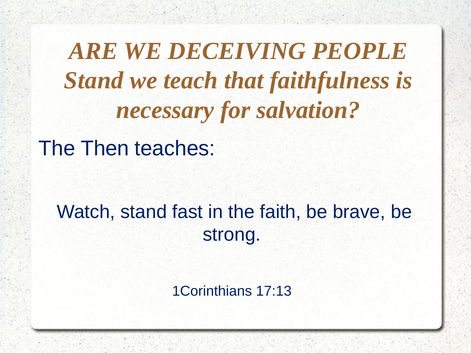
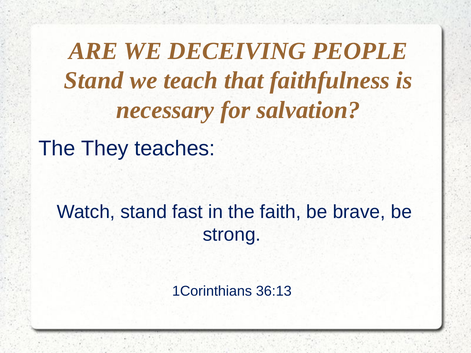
Then: Then -> They (105, 148)
17:13: 17:13 -> 36:13 (274, 291)
